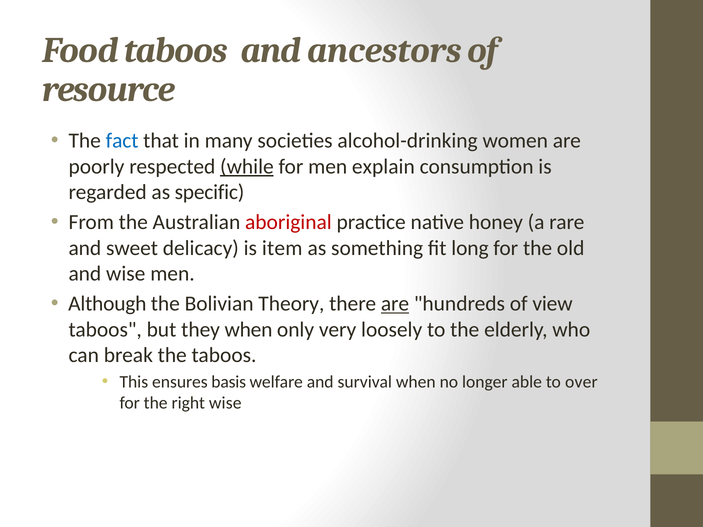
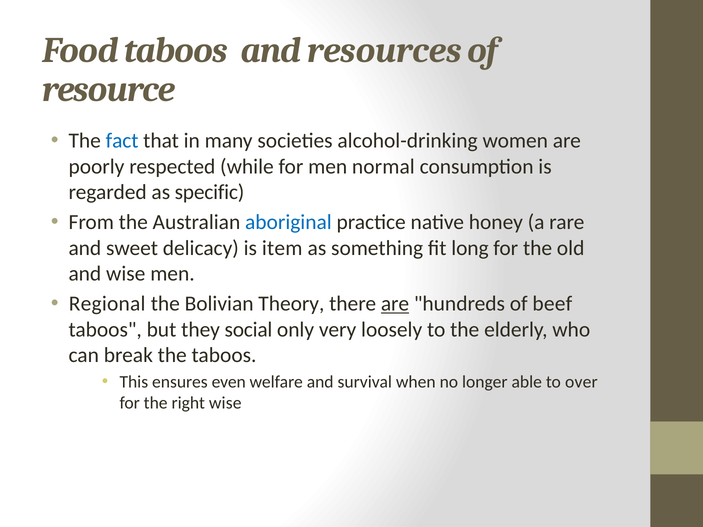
ancestors: ancestors -> resources (384, 50)
while underline: present -> none (247, 167)
explain: explain -> normal (383, 167)
aboriginal colour: red -> blue (288, 222)
Although: Although -> Regional (107, 304)
view: view -> beef (552, 304)
they when: when -> social (248, 330)
basis: basis -> even (229, 382)
